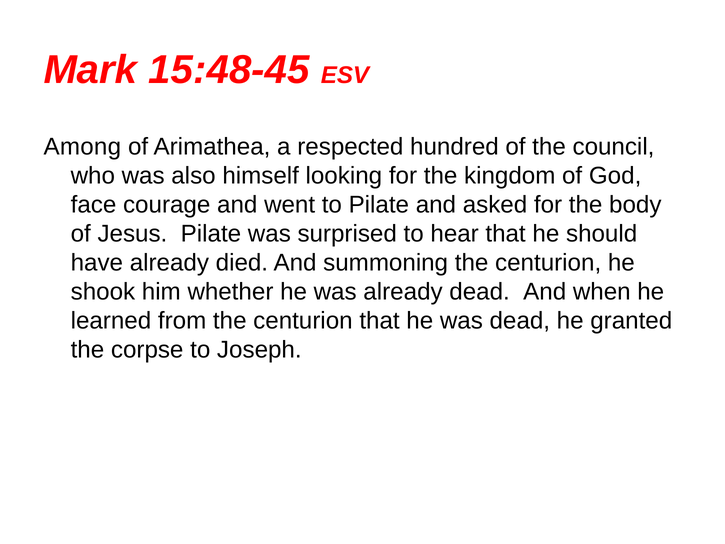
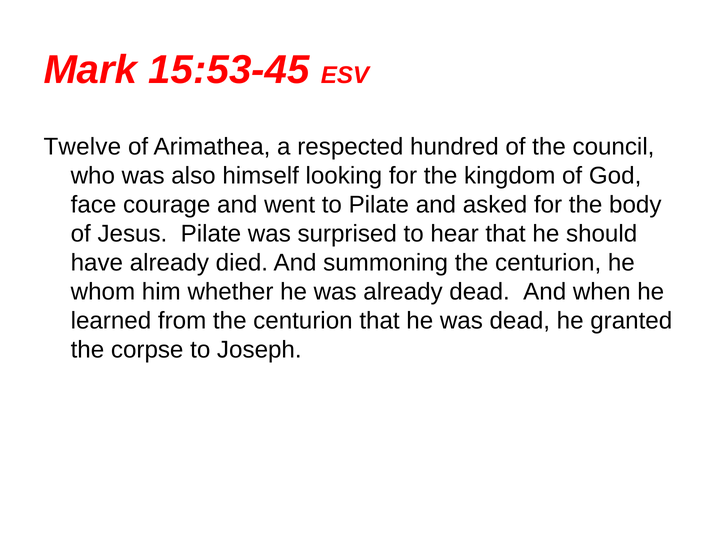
15:48-45: 15:48-45 -> 15:53-45 (229, 70)
Among: Among -> Twelve (82, 147)
shook: shook -> whom (103, 292)
